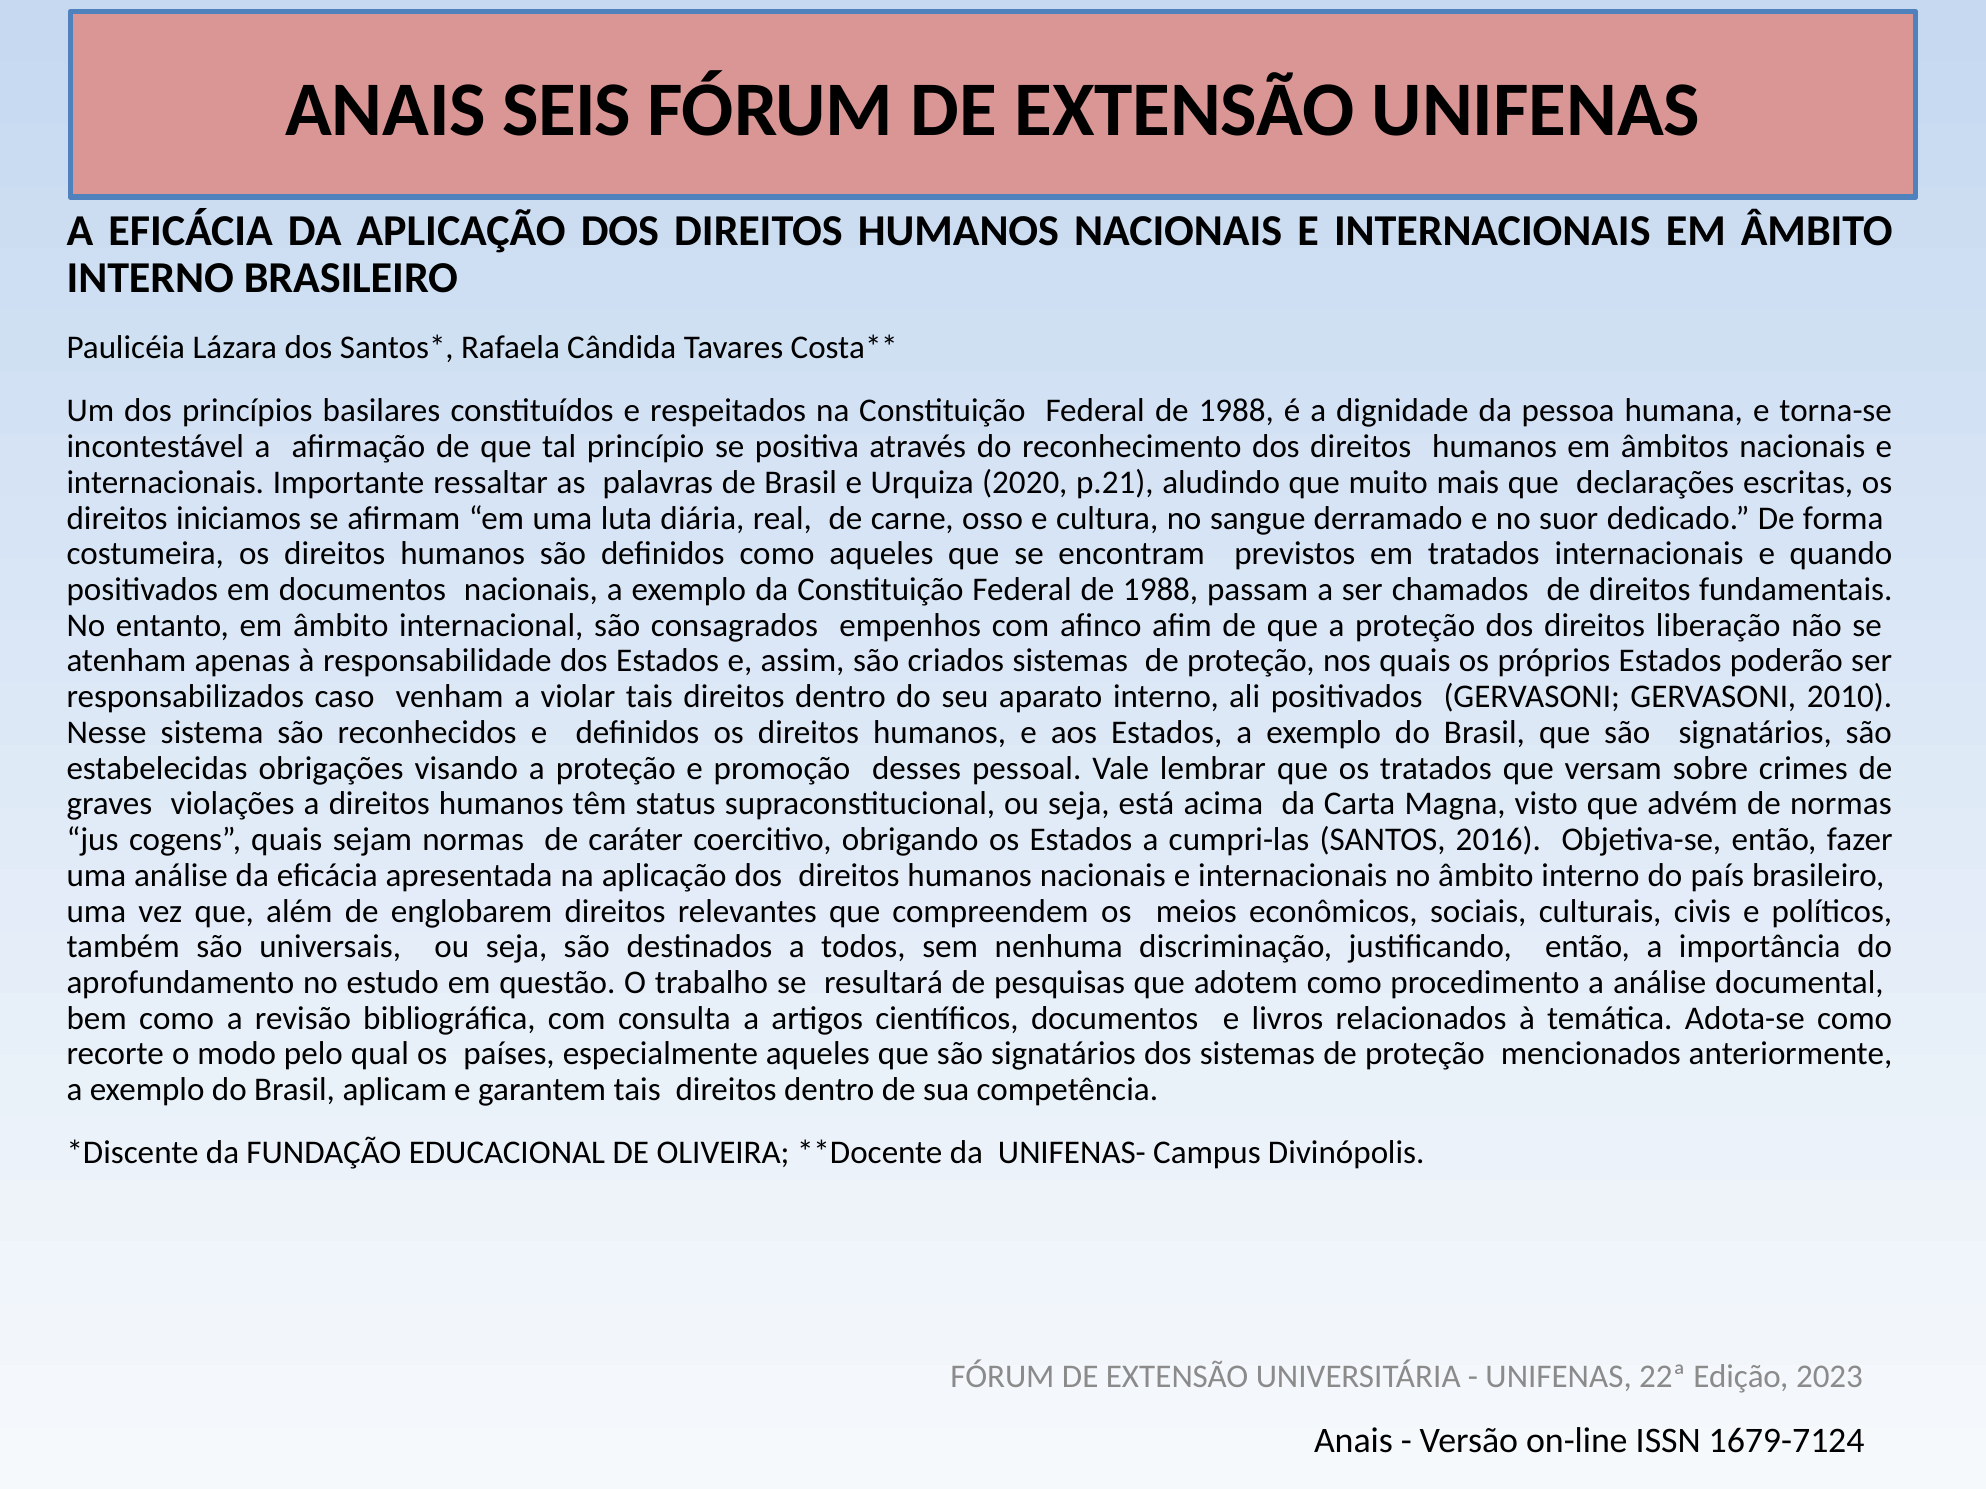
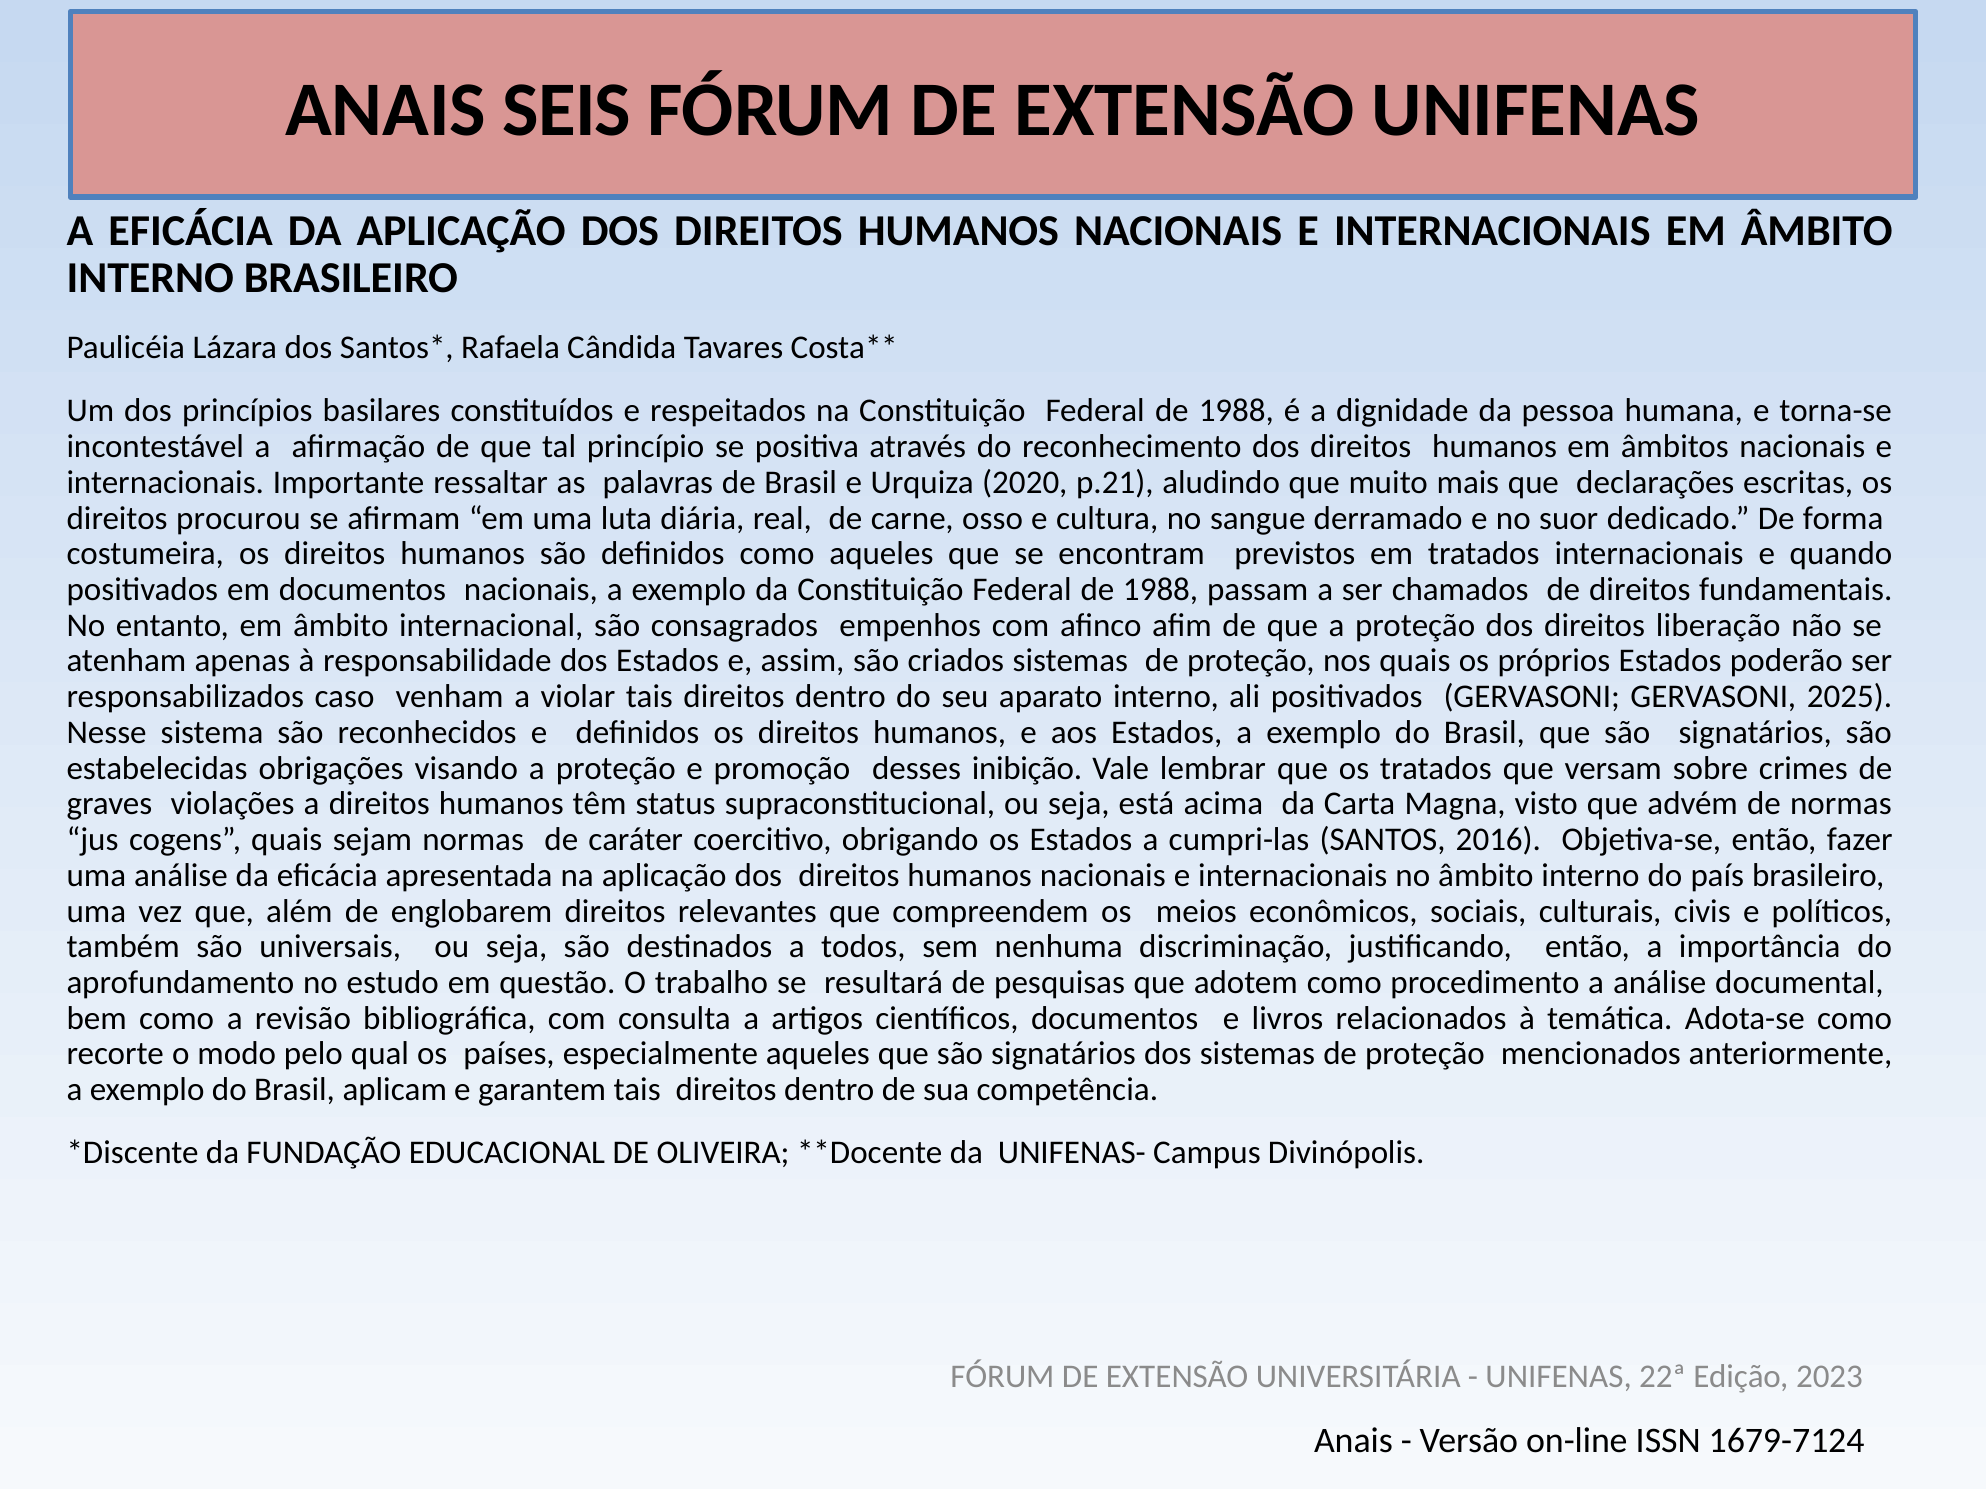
iniciamos: iniciamos -> procurou (238, 518)
2010: 2010 -> 2025 (1850, 697)
pessoal: pessoal -> inibição (1027, 768)
